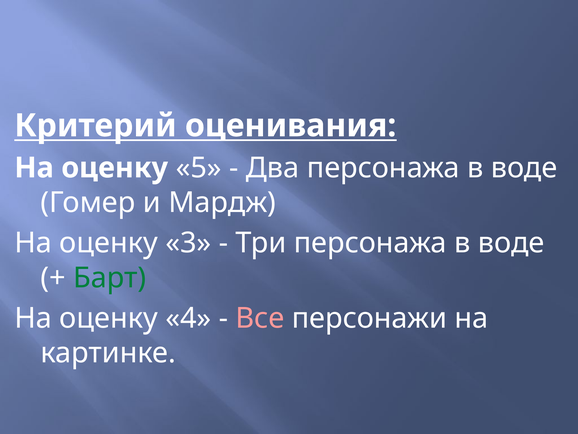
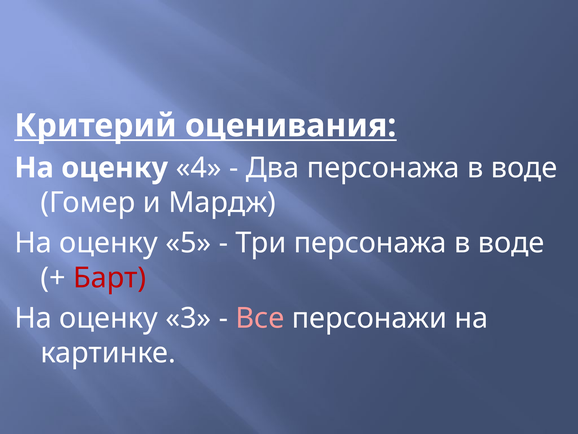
5: 5 -> 4 (199, 168)
3: 3 -> 5 (188, 243)
Барт colour: green -> red (110, 277)
4: 4 -> 3 (188, 318)
